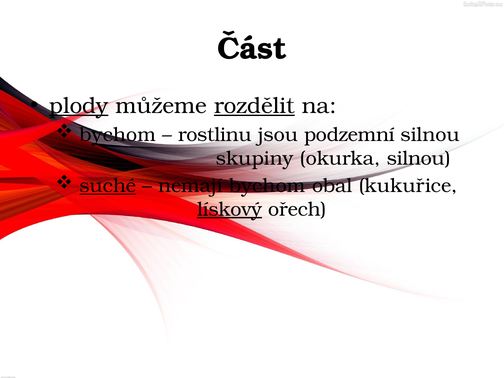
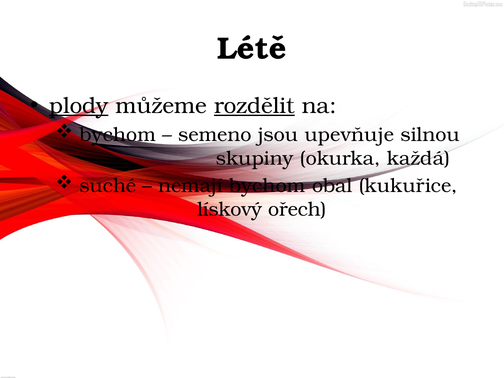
Část: Část -> Létě (252, 49)
rostlinu: rostlinu -> semeno (215, 135)
podzemní: podzemní -> upevňuje (349, 135)
okurka silnou: silnou -> každá (418, 158)
suché underline: present -> none (108, 186)
lískový underline: present -> none (230, 209)
